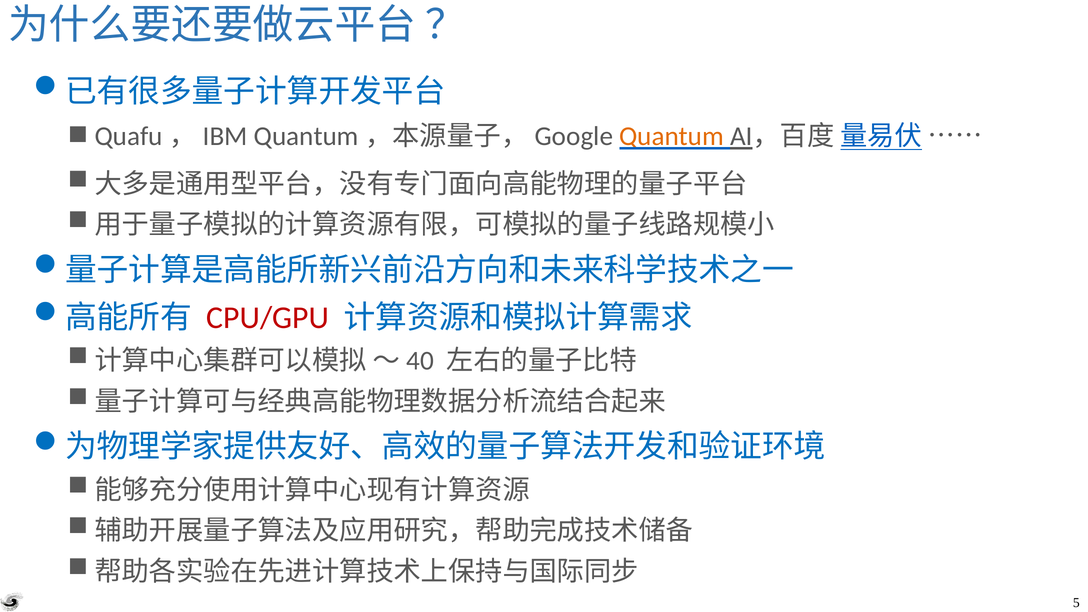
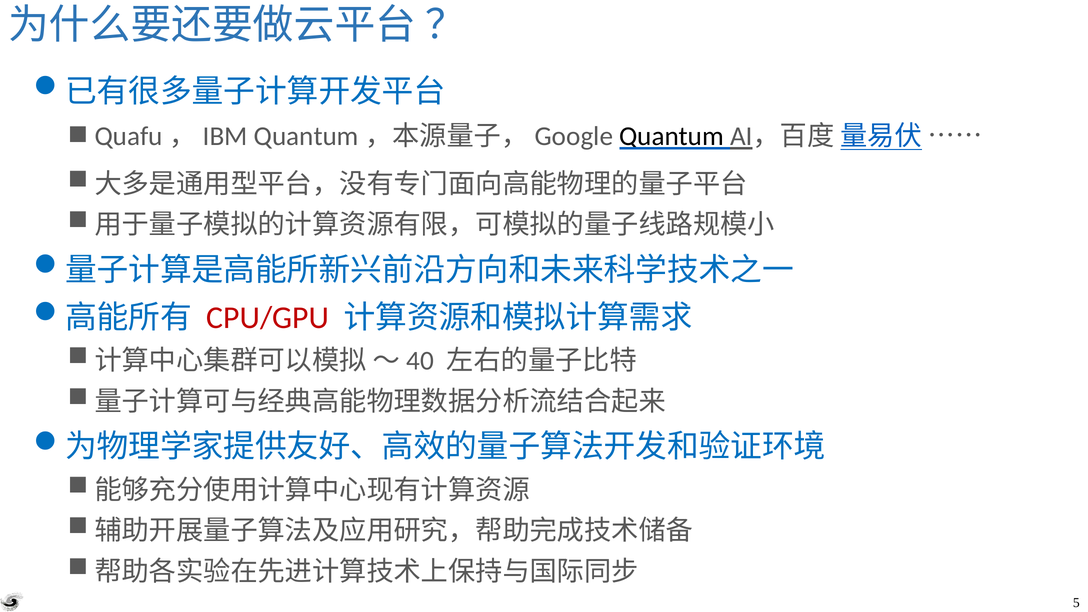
Quantum colour: orange -> black (672, 136)
